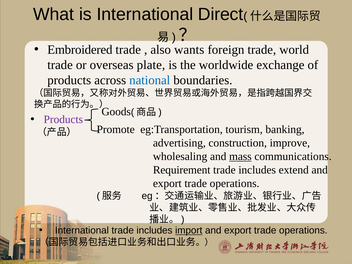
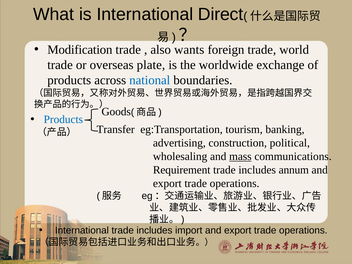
Embroidered: Embroidered -> Modification (80, 50)
Products colour: purple -> blue (63, 120)
Promote: Promote -> Transfer (116, 129)
improve: improve -> political (290, 143)
extend: extend -> annum (294, 170)
import underline: present -> none (189, 230)
